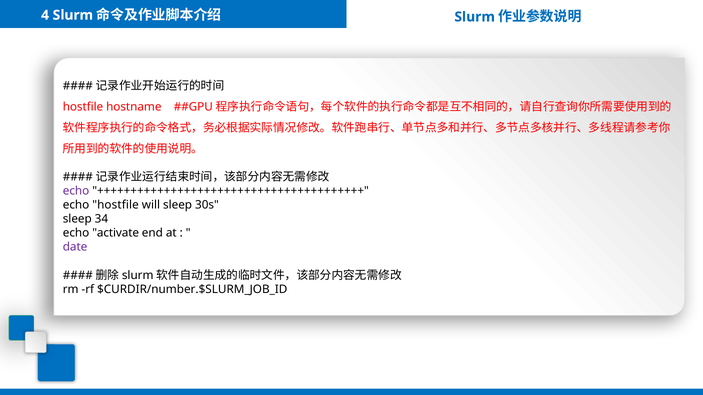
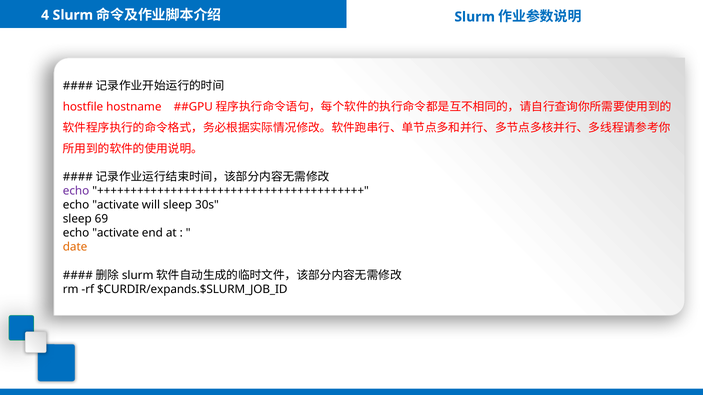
hostfile: hostfile -> activate (116, 205)
34: 34 -> 69 (101, 219)
date colour: purple -> orange (75, 247)
$CURDIR/number.$SLURM_JOB_ID: $CURDIR/number.$SLURM_JOB_ID -> $CURDIR/expands.$SLURM_JOB_ID (192, 290)
